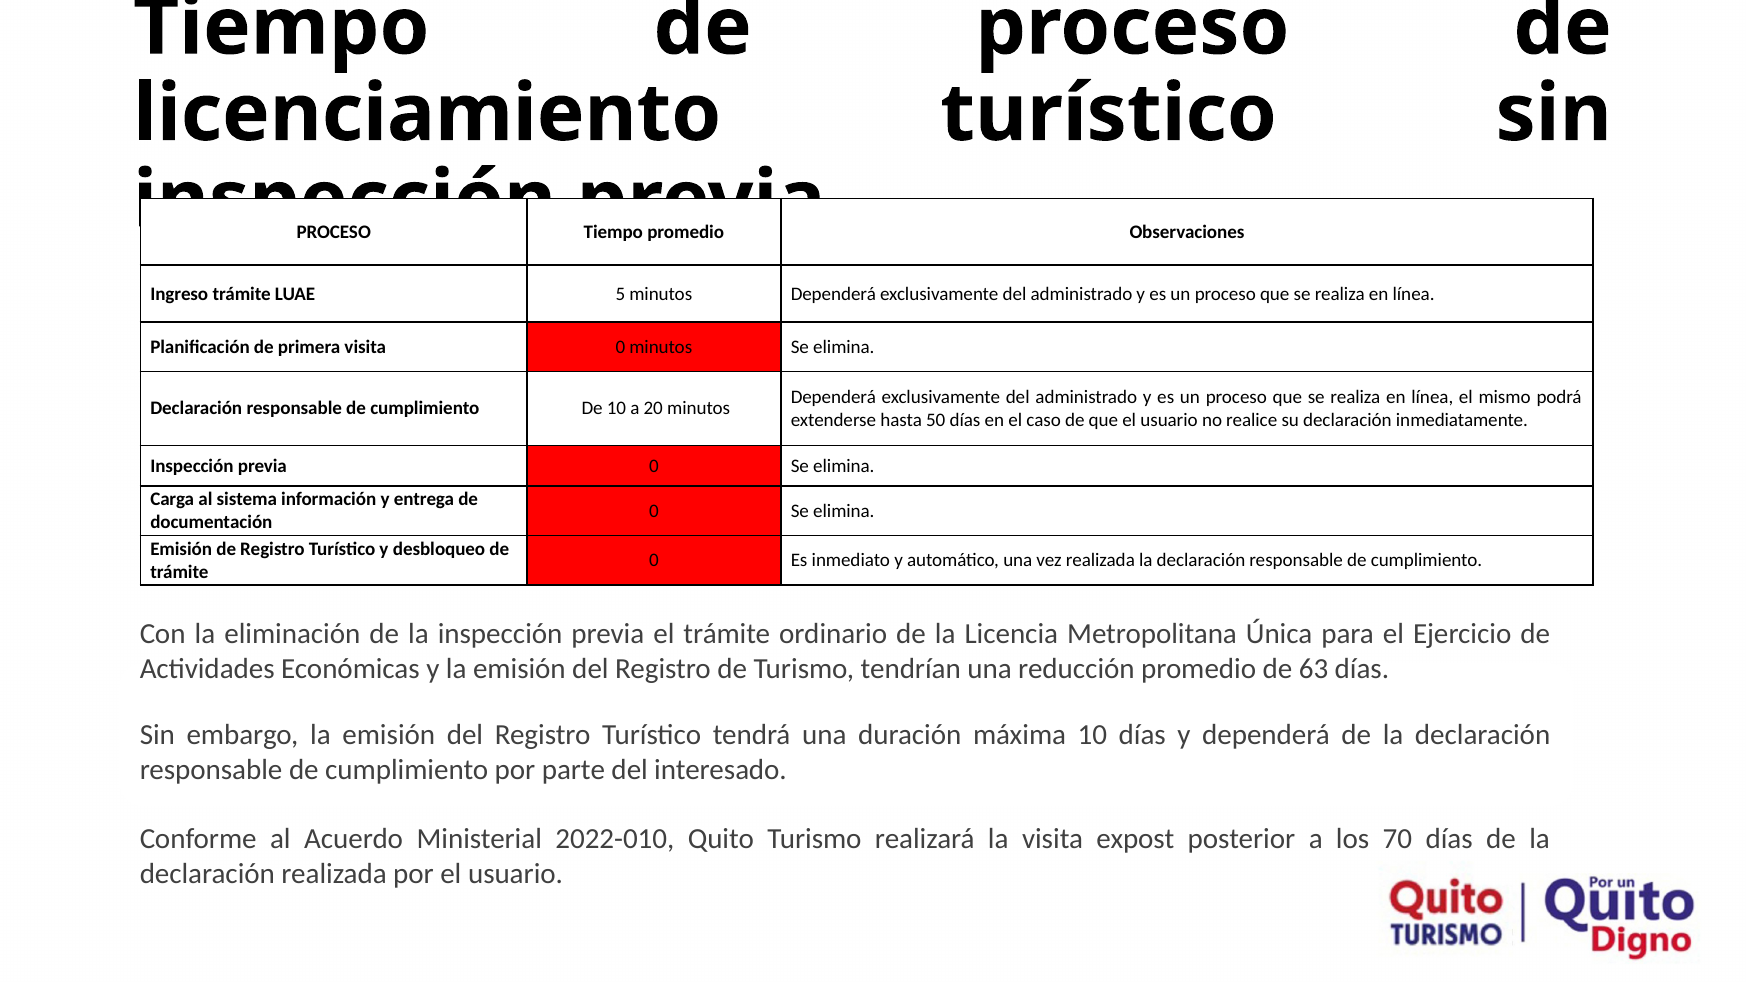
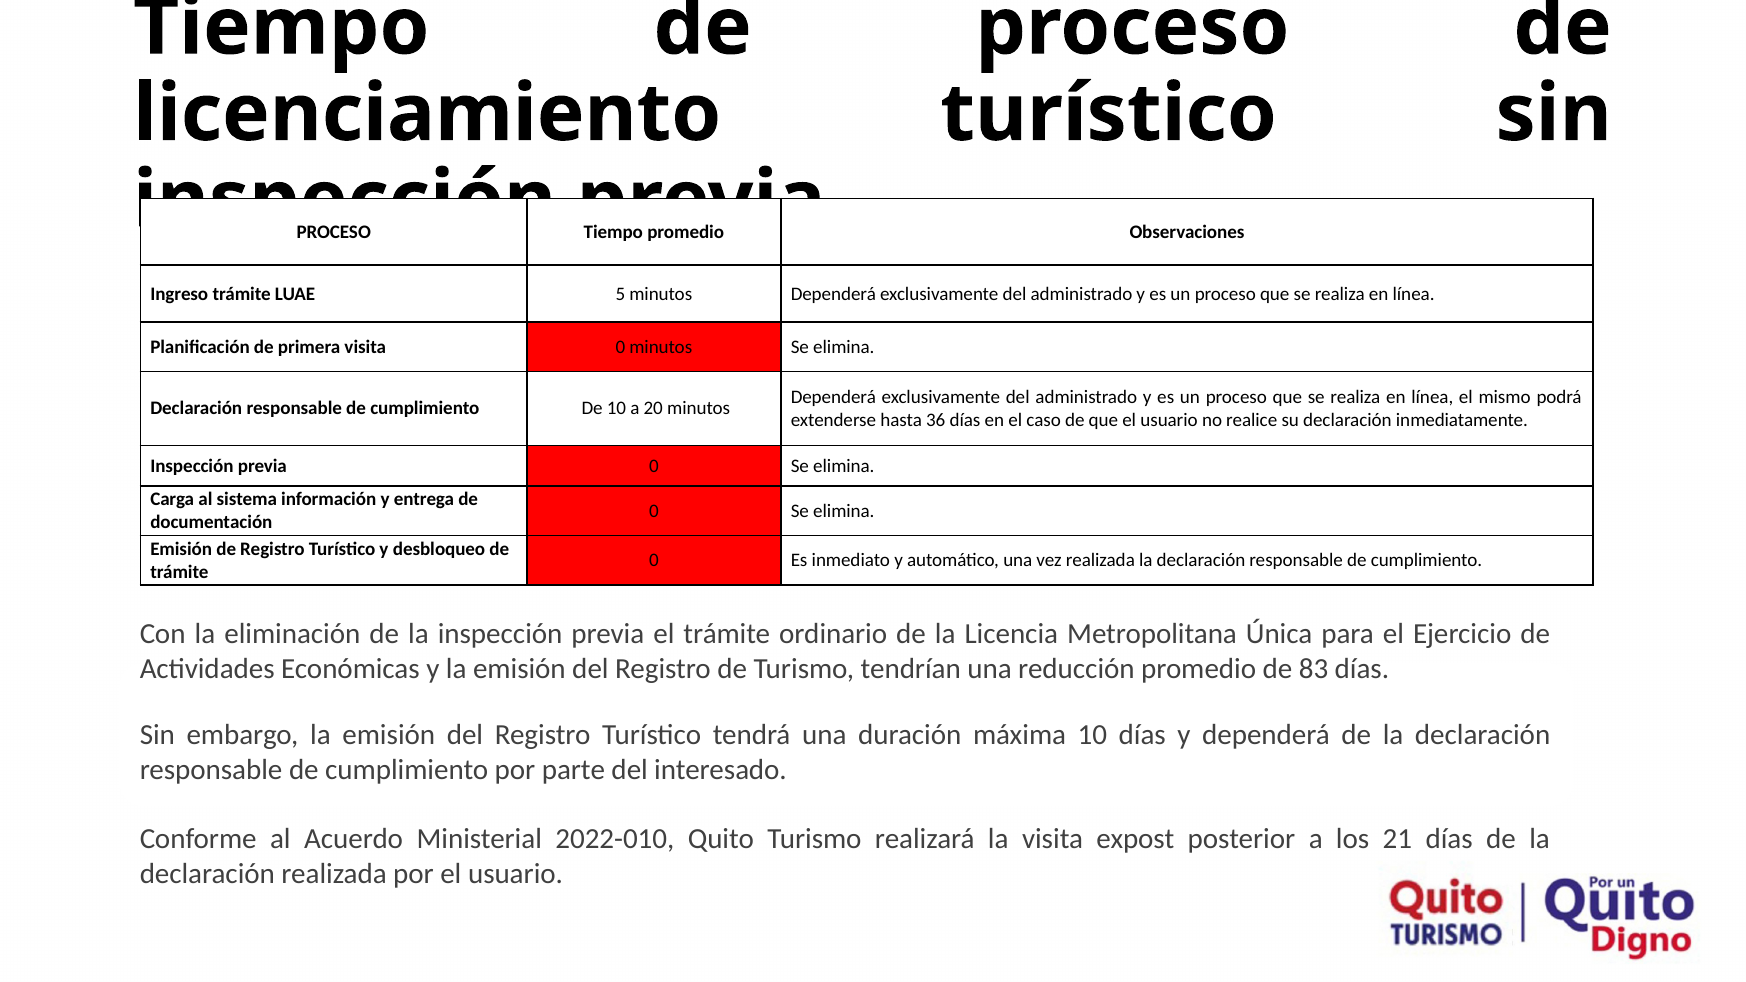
50: 50 -> 36 (936, 420)
63: 63 -> 83 (1314, 669)
70: 70 -> 21 (1397, 839)
